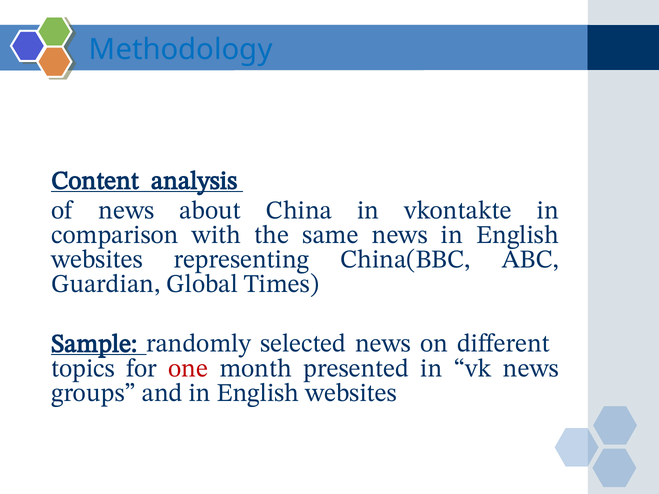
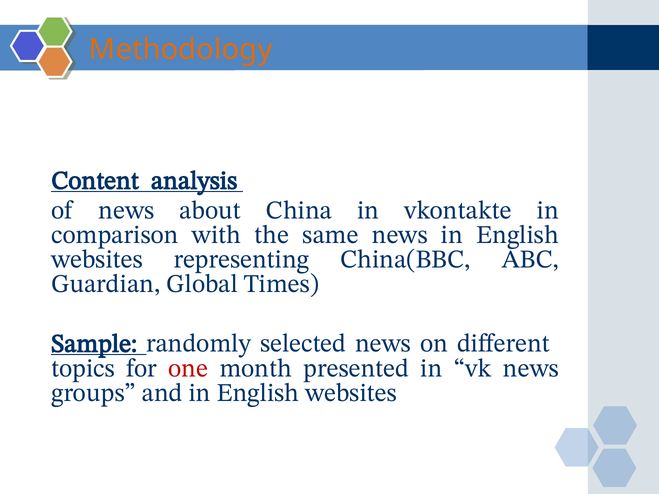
Methodology colour: blue -> orange (181, 50)
